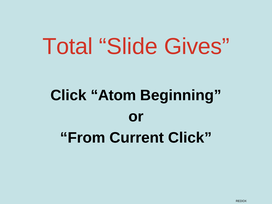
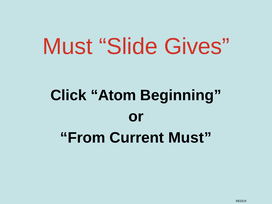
Total: Total -> Must (68, 47)
Current Click: Click -> Must (190, 138)
